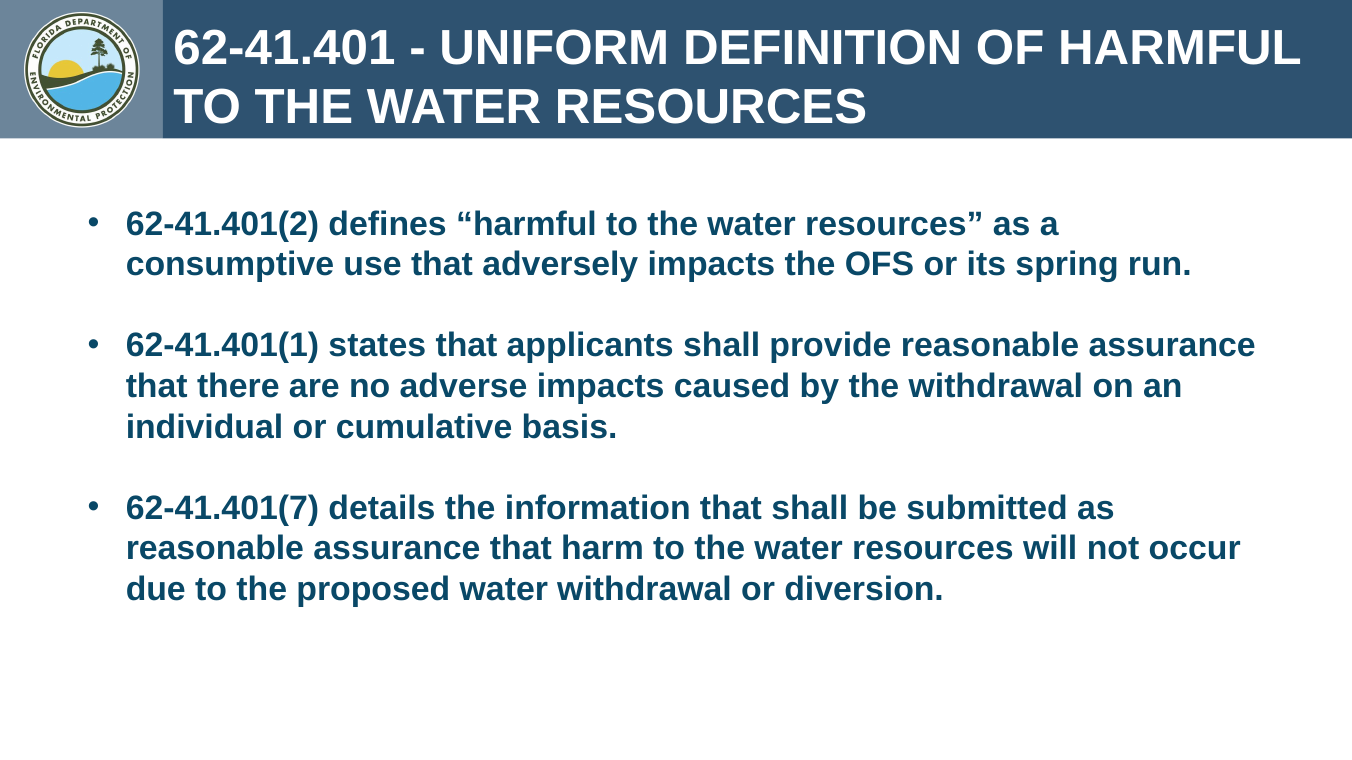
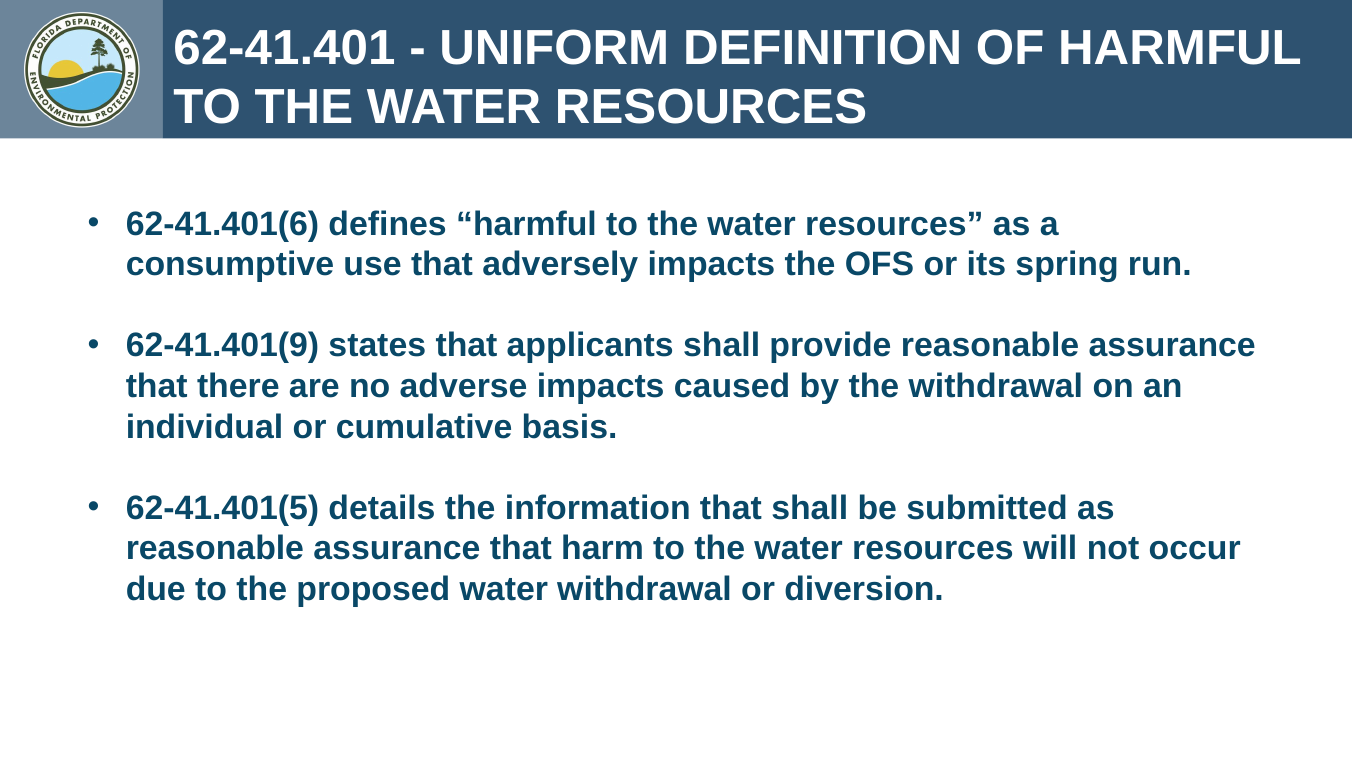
62-41.401(2: 62-41.401(2 -> 62-41.401(6 (222, 224)
62-41.401(1: 62-41.401(1 -> 62-41.401(9 (222, 346)
62-41.401(7: 62-41.401(7 -> 62-41.401(5 (222, 508)
